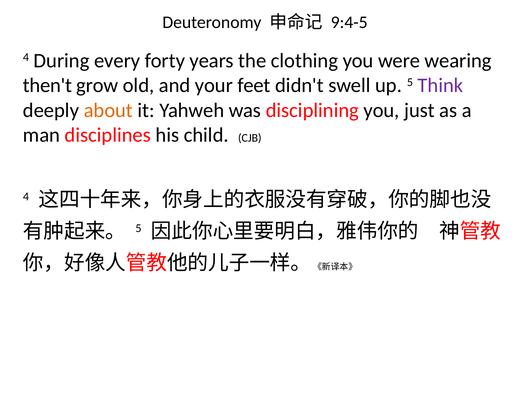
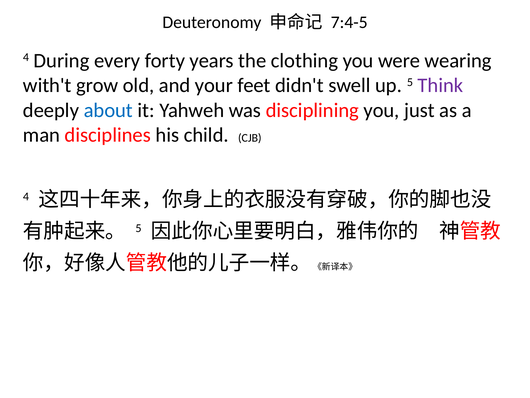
9:4-5: 9:4-5 -> 7:4-5 (349, 22)
then't: then't -> with't (47, 85)
about colour: orange -> blue (108, 110)
